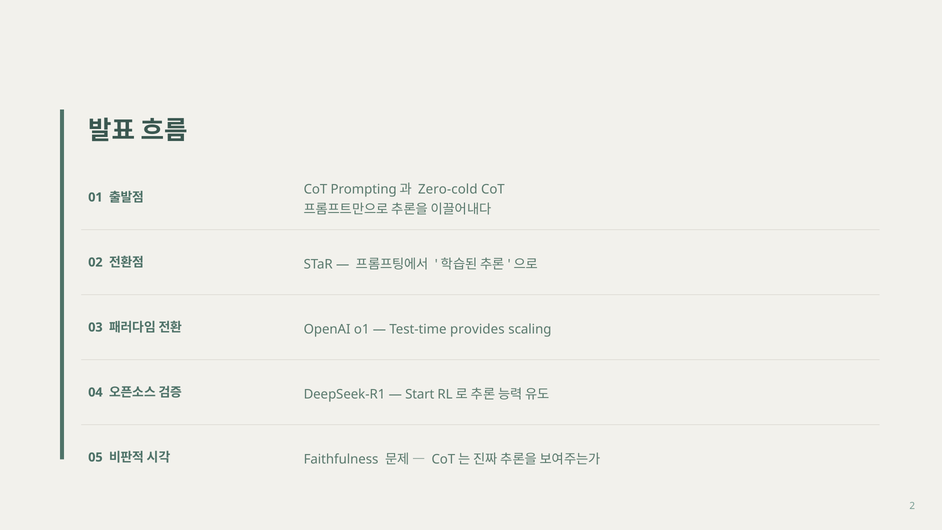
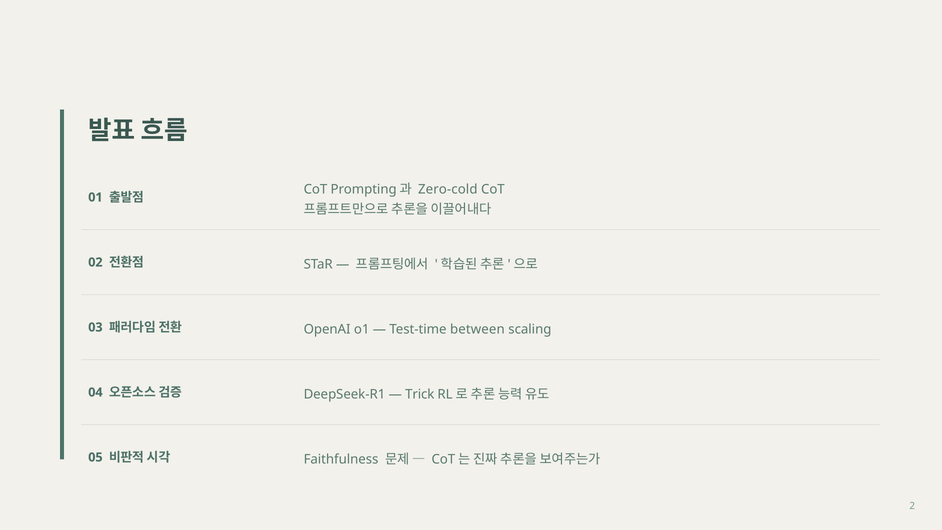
provides: provides -> between (477, 329)
Start: Start -> Trick (420, 394)
